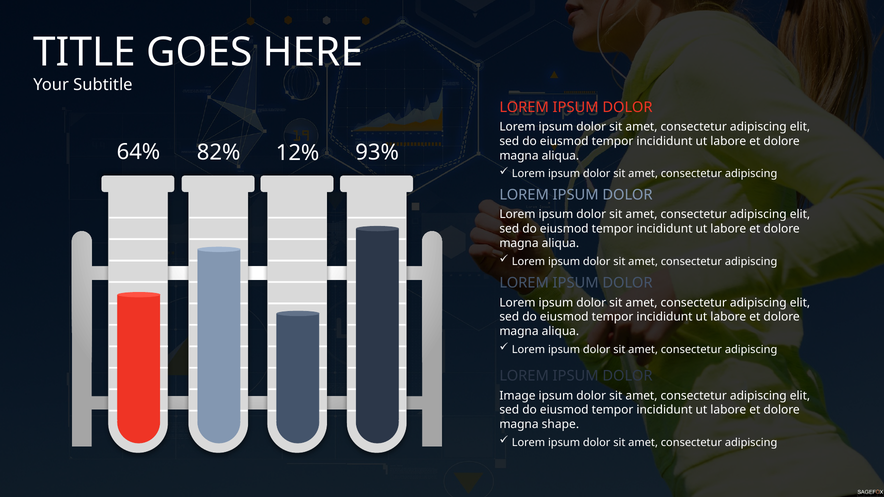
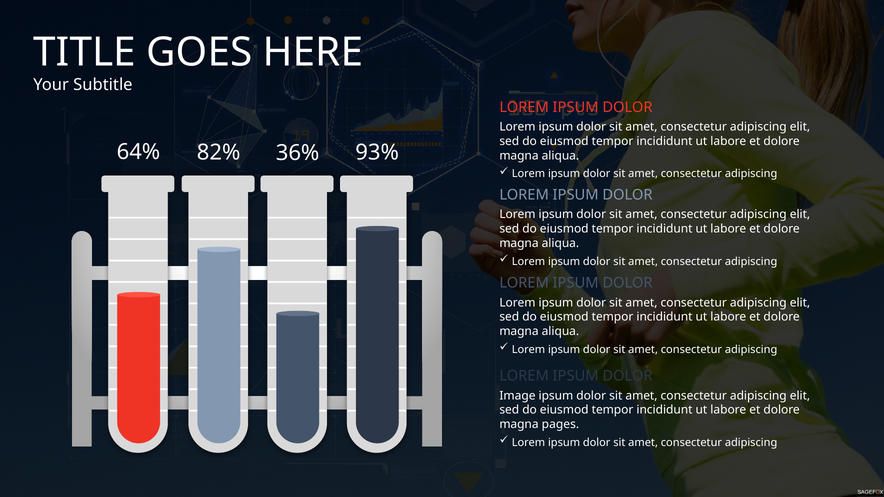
12%: 12% -> 36% (298, 153)
shape: shape -> pages (560, 425)
